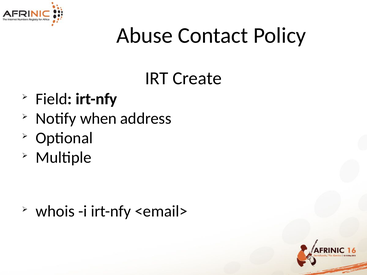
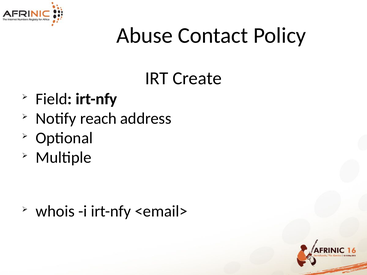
when: when -> reach (98, 119)
